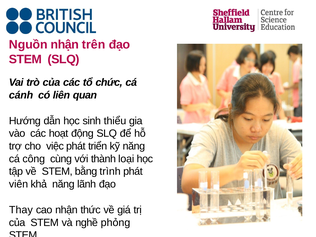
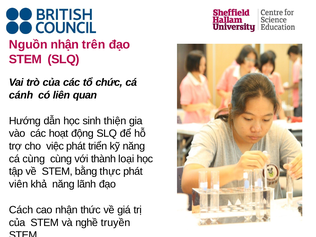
thiểu: thiểu -> thiện (115, 121)
cá công: công -> cùng (34, 159)
trình: trình -> thực (110, 171)
Thay: Thay -> Cách (21, 210)
phỏng: phỏng -> truyền (116, 223)
